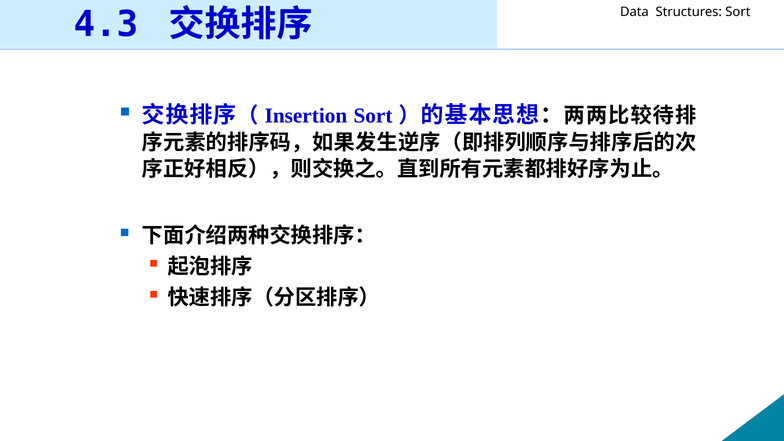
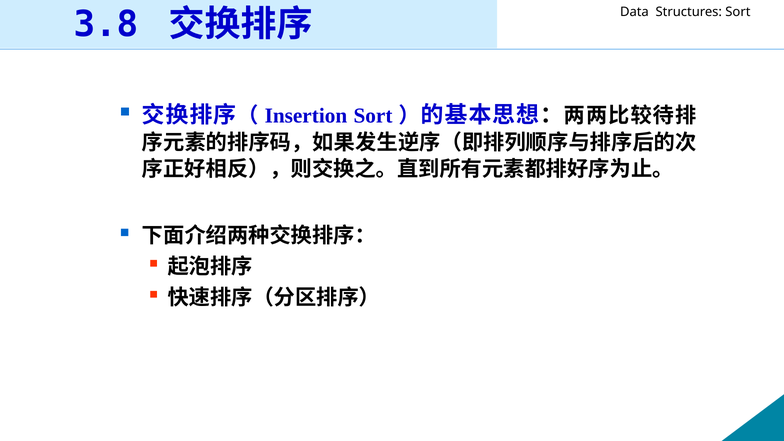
4.3: 4.3 -> 3.8 (106, 24)
